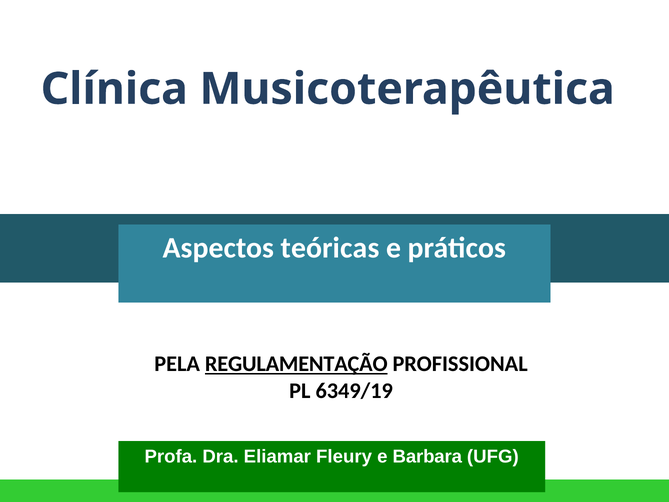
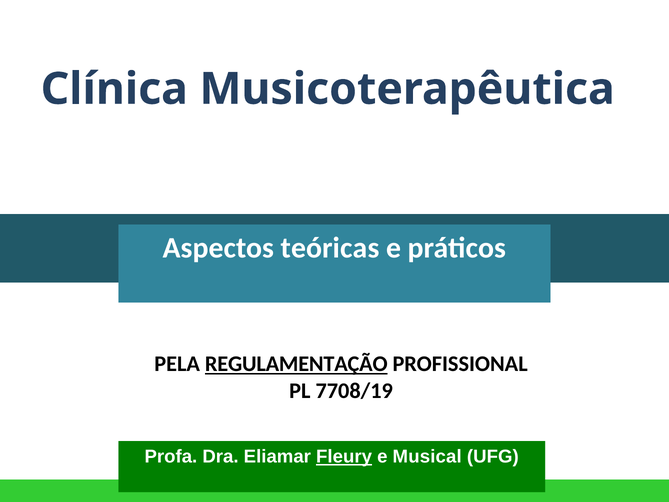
6349/19: 6349/19 -> 7708/19 (354, 391)
Fleury underline: none -> present (344, 457)
Barbara: Barbara -> Musical (427, 457)
